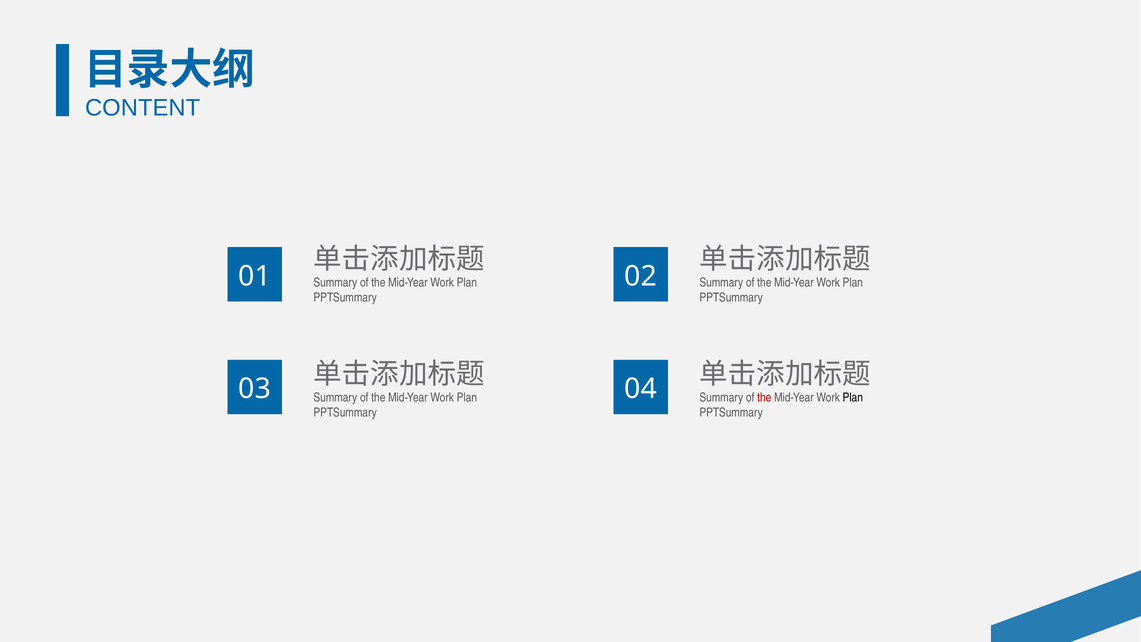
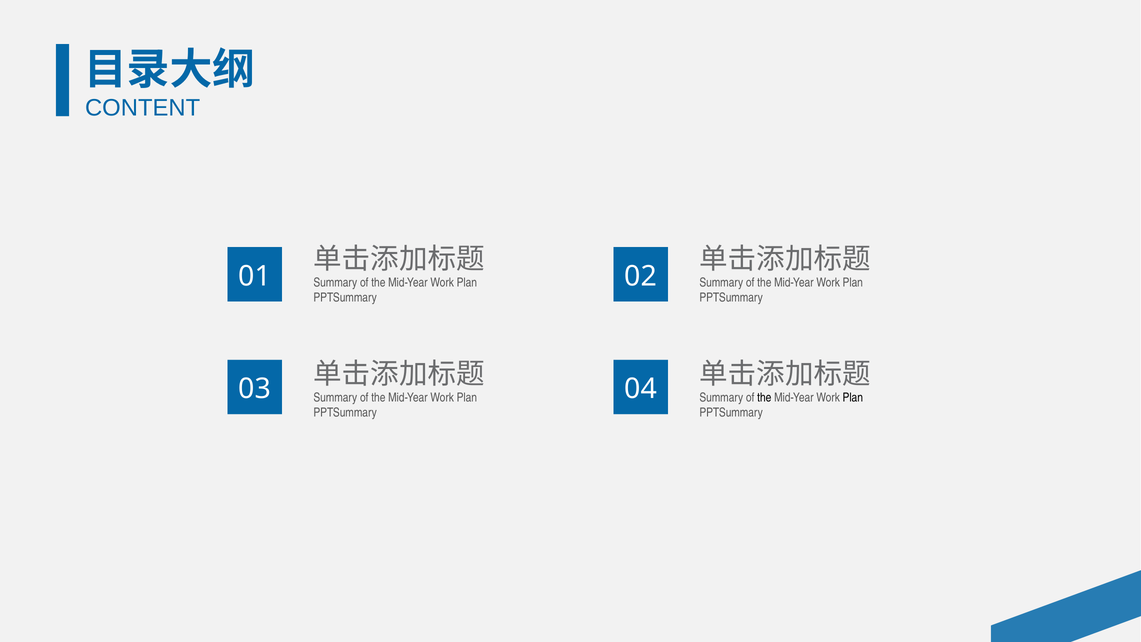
the colour: red -> black (764, 397)
